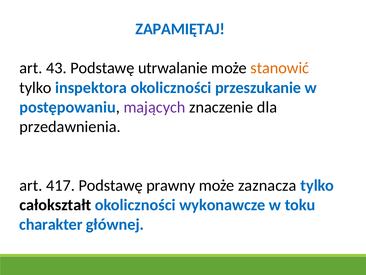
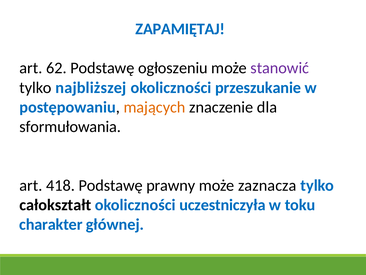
43: 43 -> 62 (56, 68)
utrwalanie: utrwalanie -> ogłoszeniu (173, 68)
stanowić colour: orange -> purple (280, 68)
inspektora: inspektora -> najbliższej (91, 87)
mających colour: purple -> orange (154, 107)
przedawnienia: przedawnienia -> sformułowania (70, 127)
417: 417 -> 418 (61, 185)
wykonawcze: wykonawcze -> uczestniczyła (222, 205)
